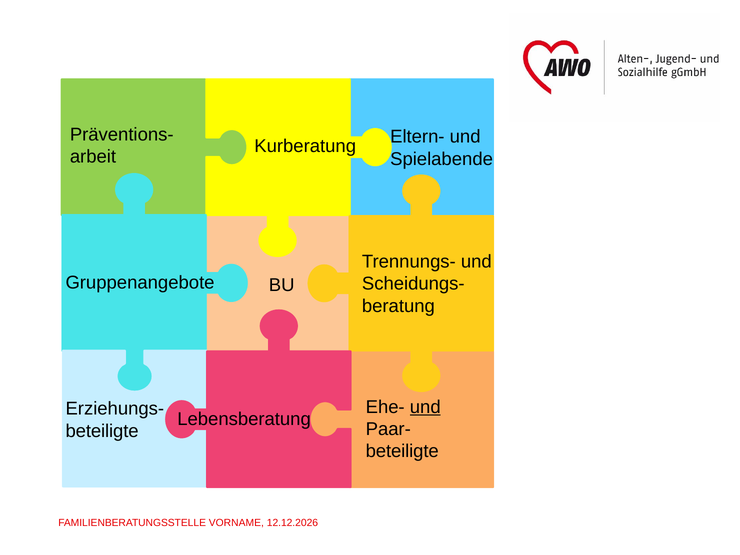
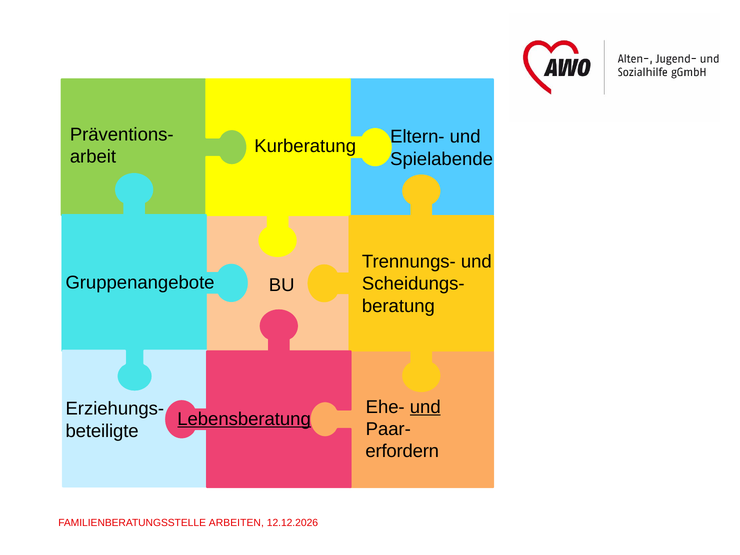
Lebensberatung underline: none -> present (244, 419)
beteiligte: beteiligte -> erfordern (402, 451)
VORNAME: VORNAME -> ARBEITEN (236, 523)
